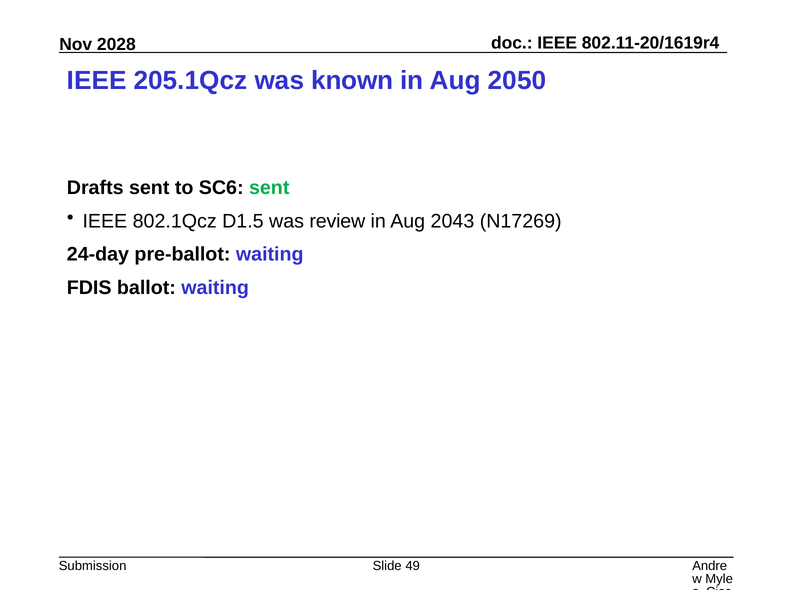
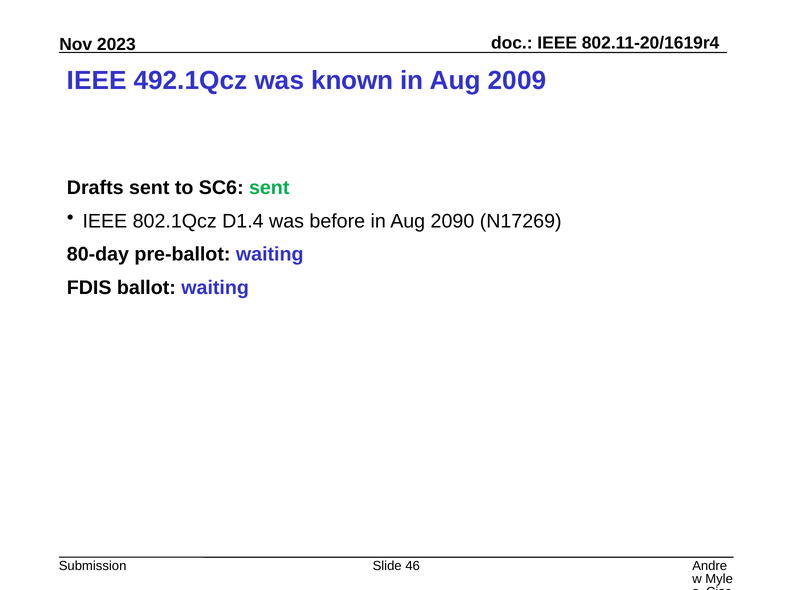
2028: 2028 -> 2023 (116, 45)
205.1Qcz: 205.1Qcz -> 492.1Qcz (191, 80)
2050: 2050 -> 2009 (517, 80)
D1.5: D1.5 -> D1.4 (243, 221)
review: review -> before (337, 221)
2043: 2043 -> 2090 (452, 221)
24-day: 24-day -> 80-day (98, 254)
49: 49 -> 46 (413, 565)
